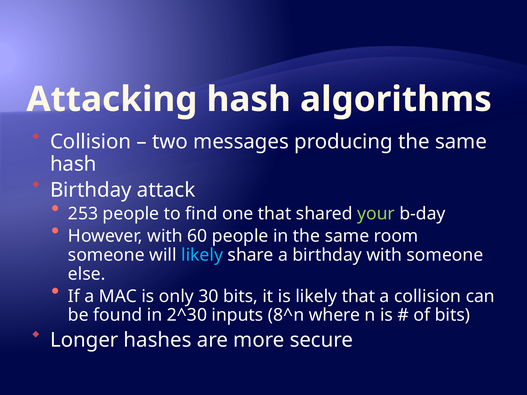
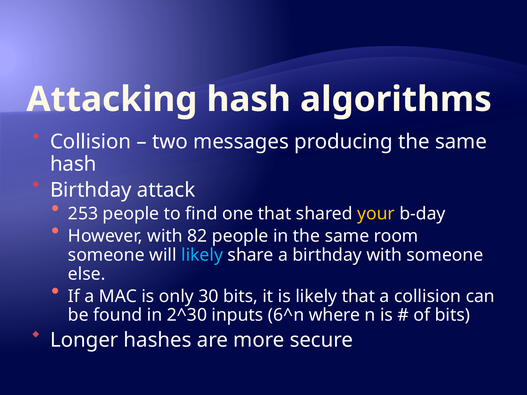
your colour: light green -> yellow (376, 214)
60: 60 -> 82 (197, 236)
8^n: 8^n -> 6^n (286, 315)
